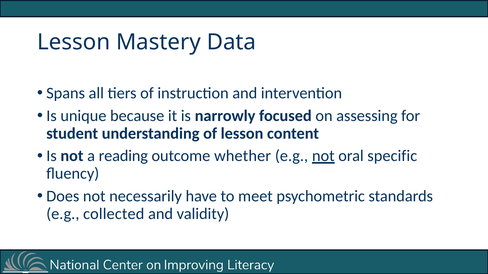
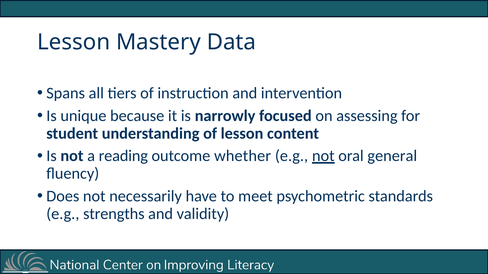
specific: specific -> general (392, 156)
collected: collected -> strengths (114, 214)
